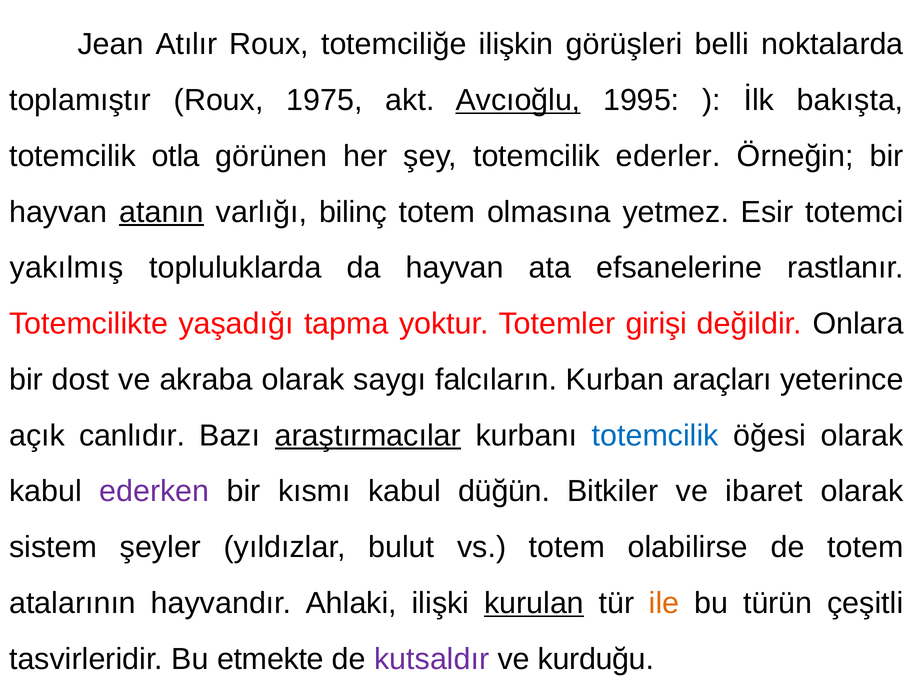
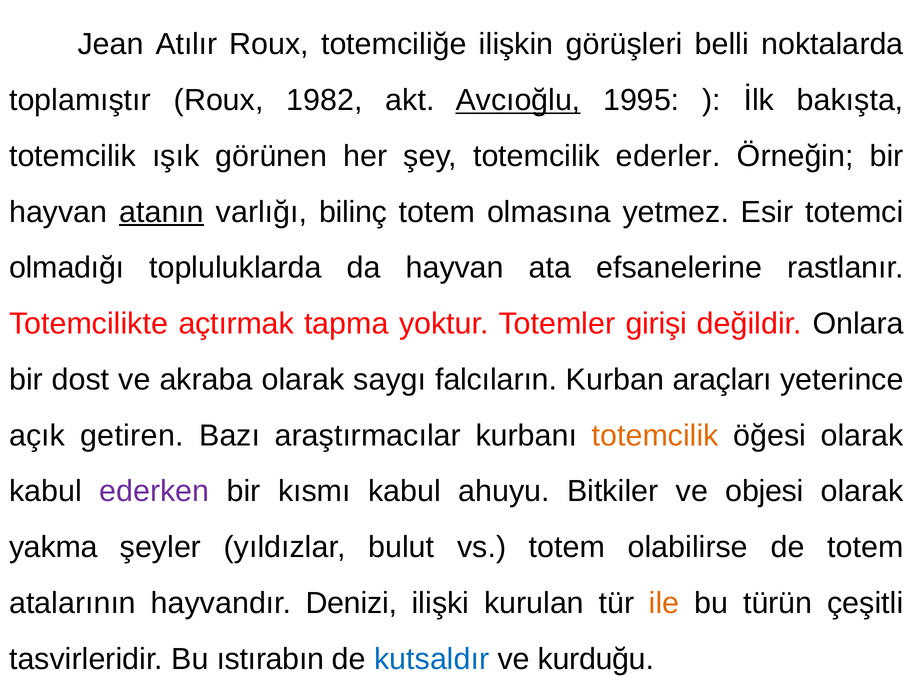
1975: 1975 -> 1982 (324, 100)
otla: otla -> ışık (176, 156)
yakılmış: yakılmış -> olmadığı (67, 268)
yaşadığı: yaşadığı -> açtırmak (236, 324)
canlıdır: canlıdır -> getiren (132, 435)
araştırmacılar underline: present -> none (368, 435)
totemcilik colour: blue -> orange (655, 435)
düğün: düğün -> ahuyu (504, 491)
ibaret: ibaret -> objesi (764, 491)
sistem: sistem -> yakma (53, 547)
Ahlaki: Ahlaki -> Denizi (351, 603)
kurulan underline: present -> none (534, 603)
etmekte: etmekte -> ıstırabın (270, 659)
kutsaldır colour: purple -> blue (432, 659)
